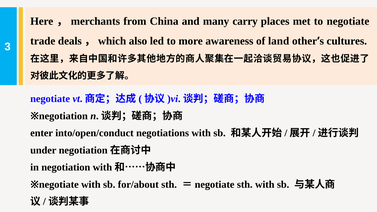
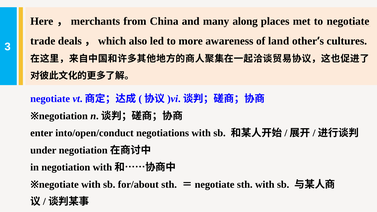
carry: carry -> along (245, 21)
